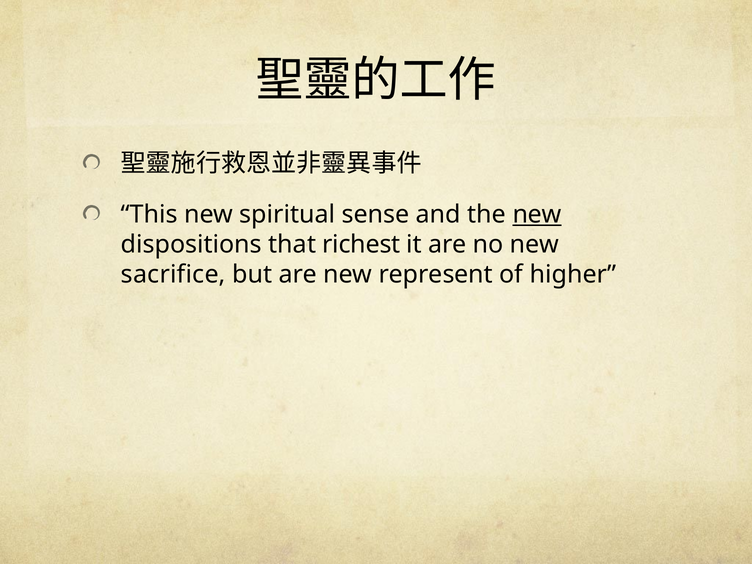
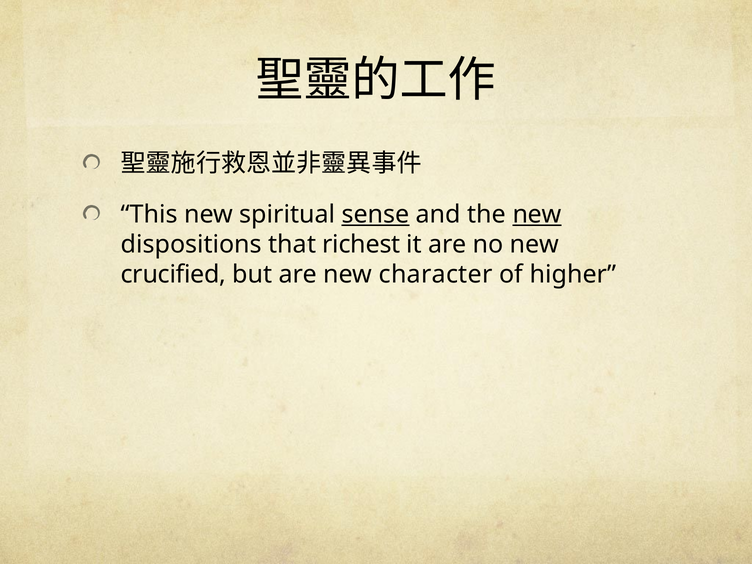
sense underline: none -> present (375, 214)
sacrifice: sacrifice -> crucified (173, 274)
represent: represent -> character (436, 274)
